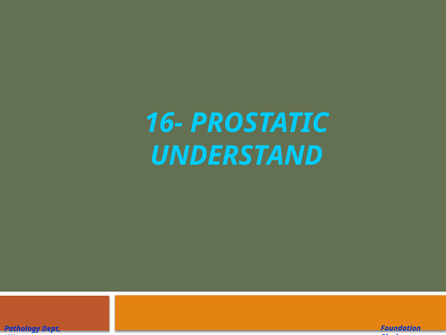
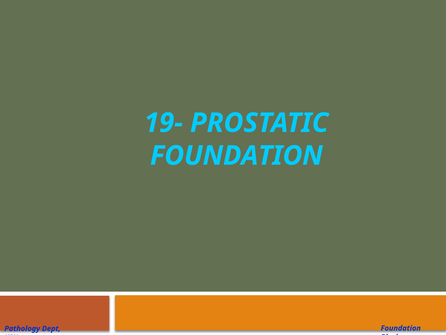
16-: 16- -> 19- (164, 123)
UNDERSTAND: UNDERSTAND -> FOUNDATION (236, 155)
